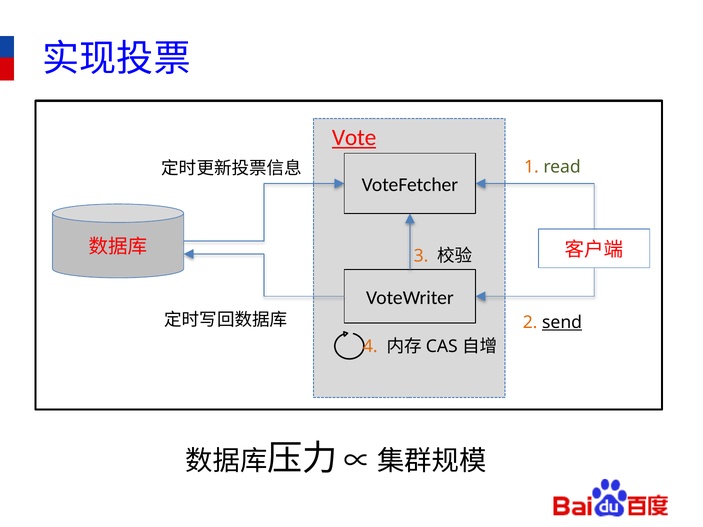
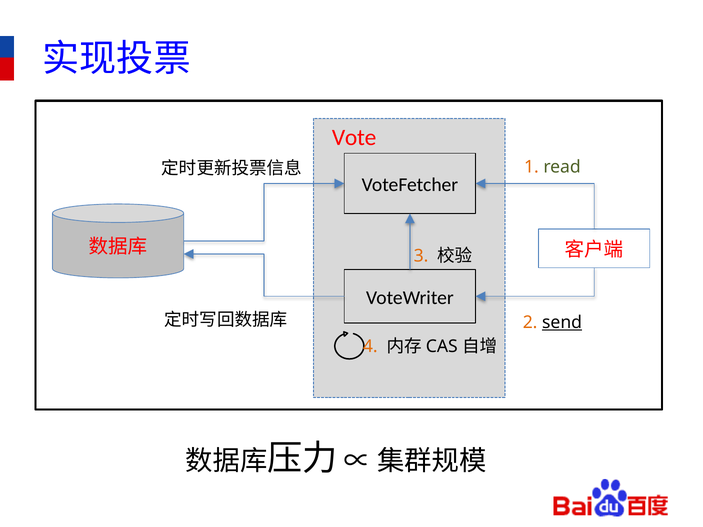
Vote underline: present -> none (354, 138)
